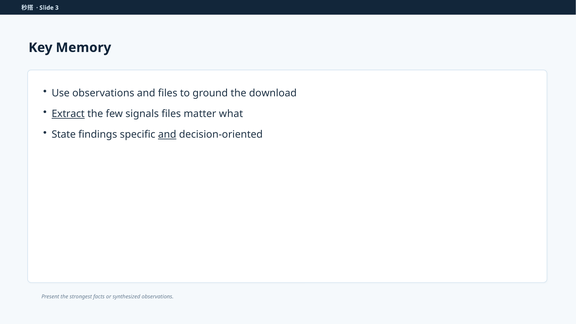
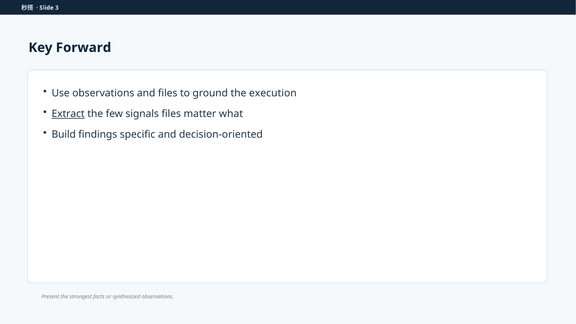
Memory: Memory -> Forward (83, 48)
download: download -> execution (273, 93)
State: State -> Build (64, 135)
and underline: present -> none (167, 135)
